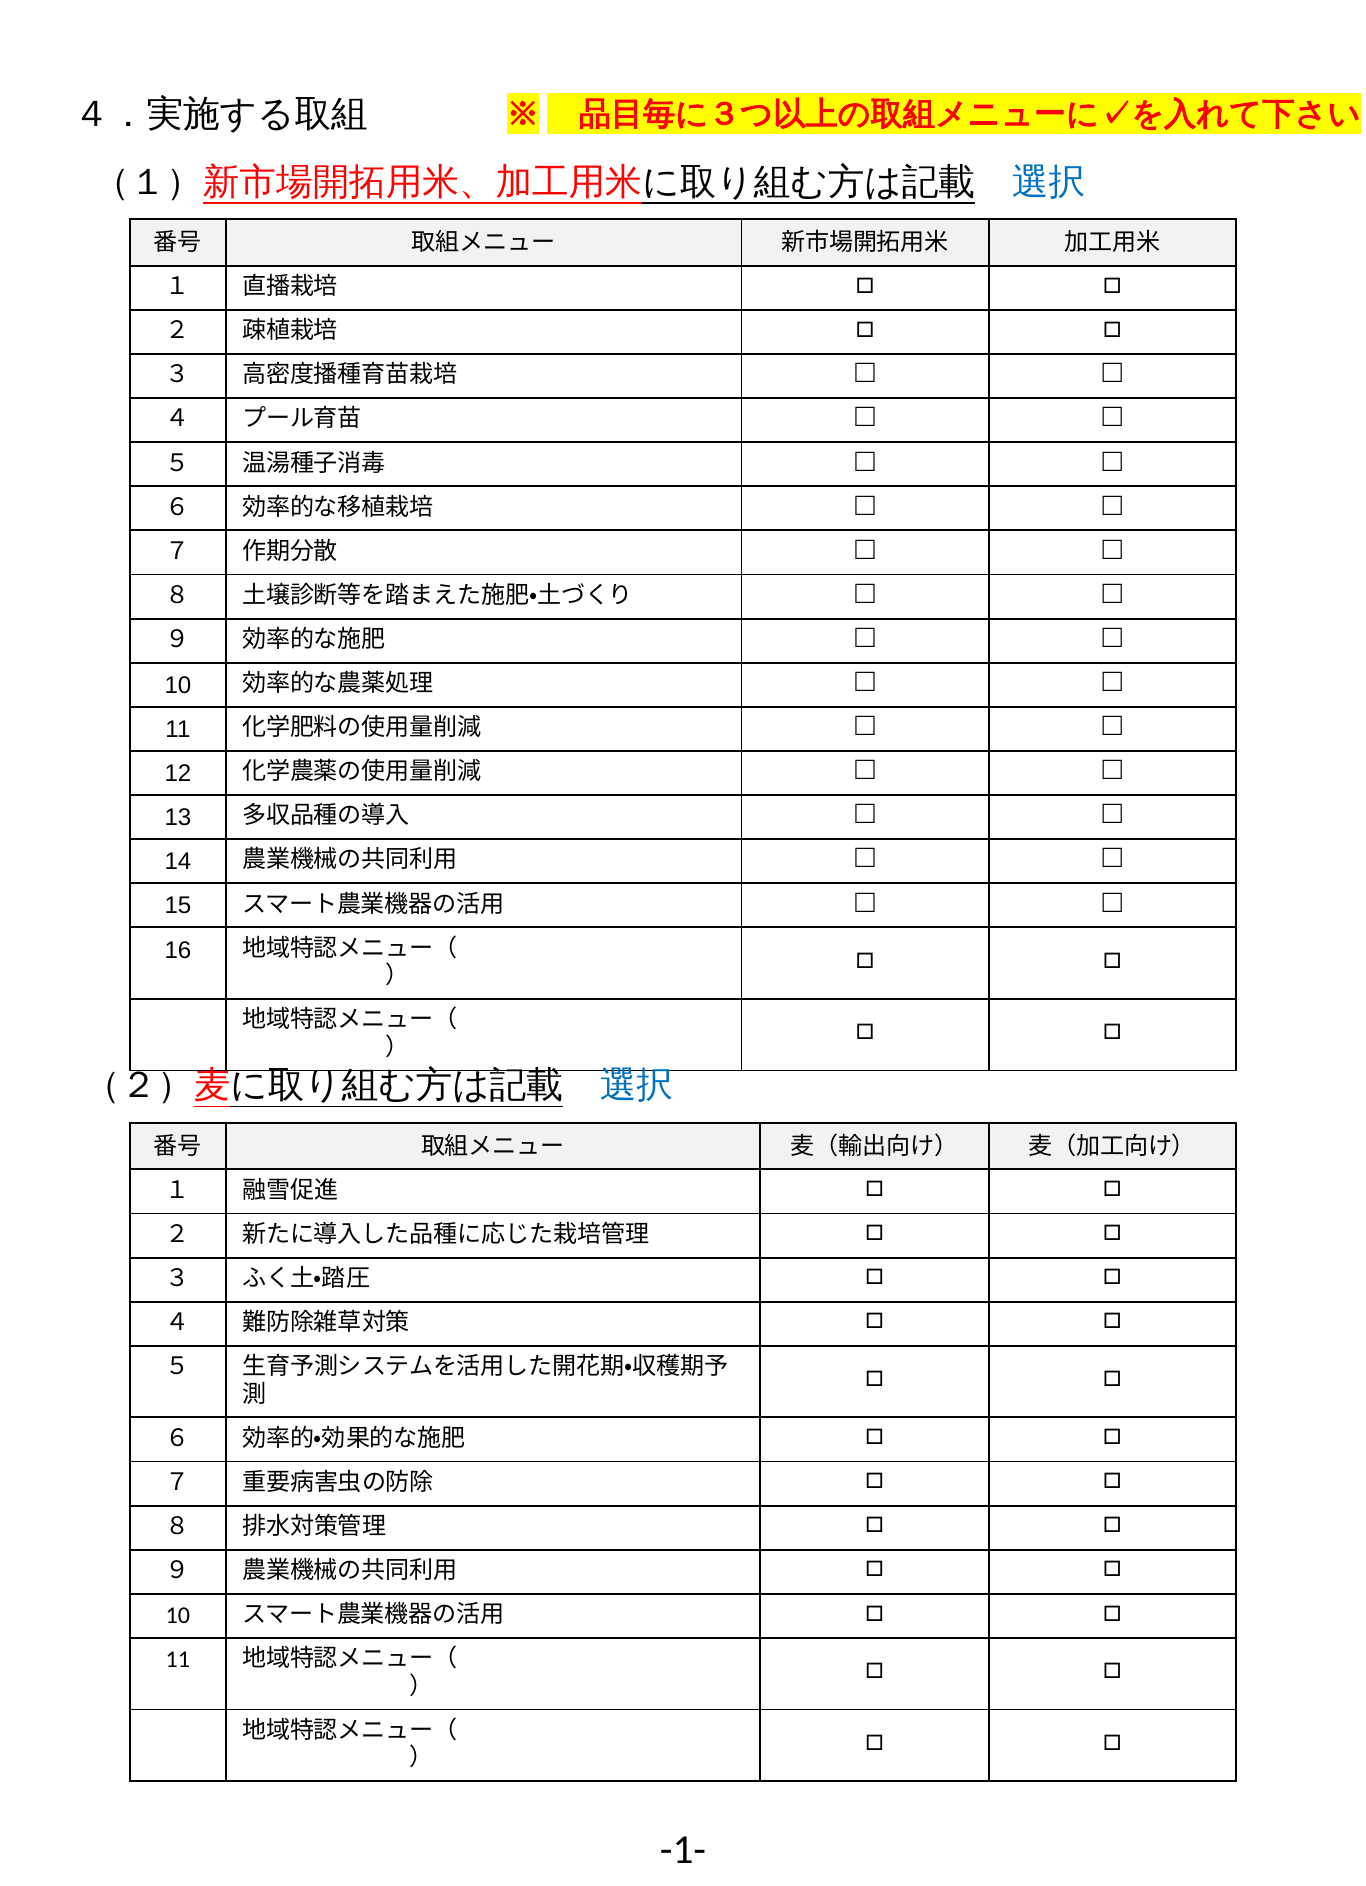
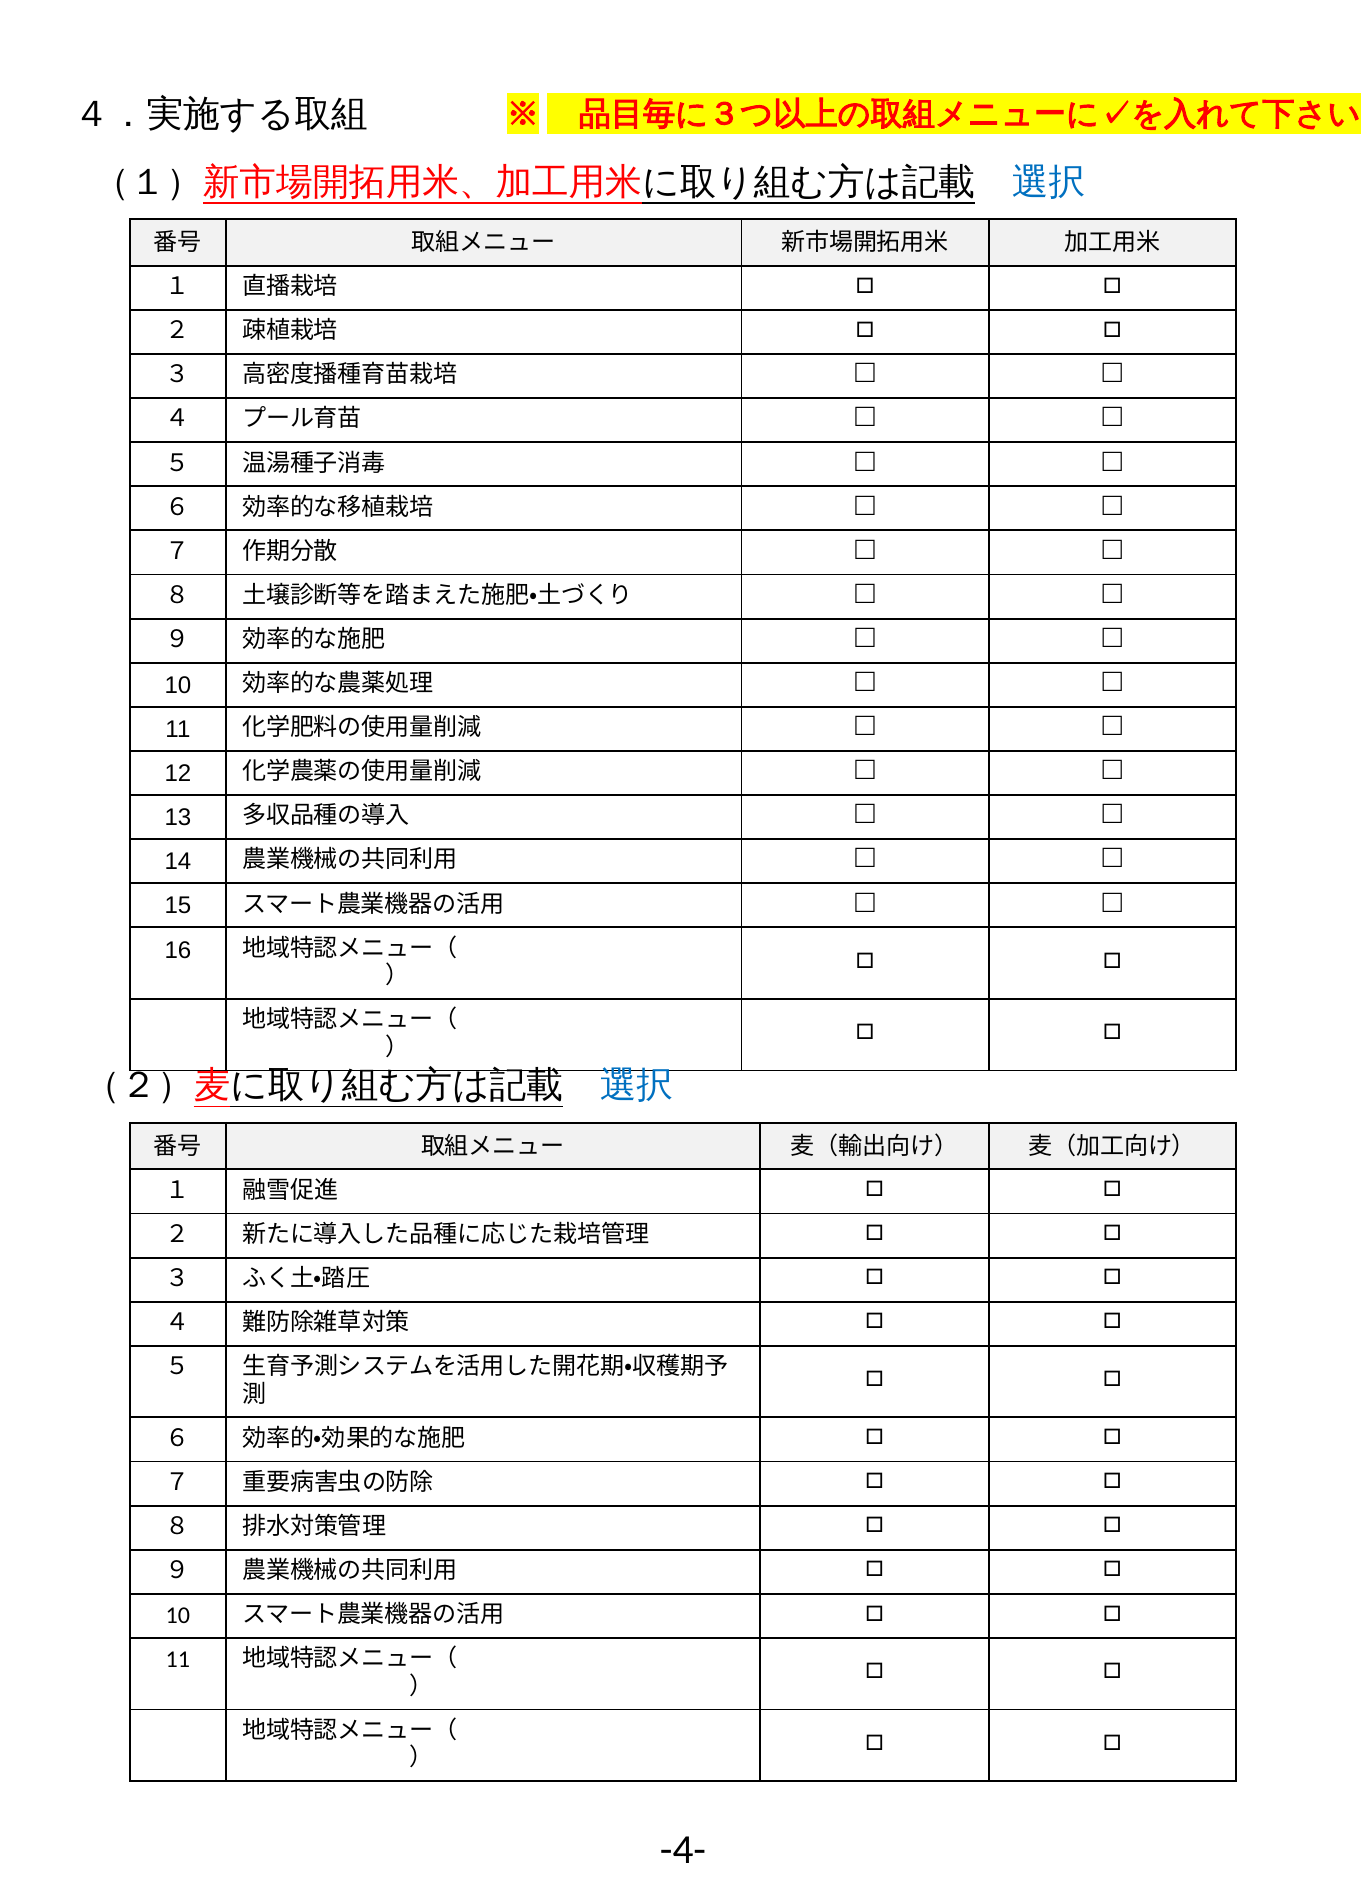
-1-: -1- -> -4- (683, 1850)
